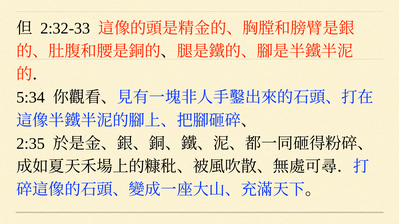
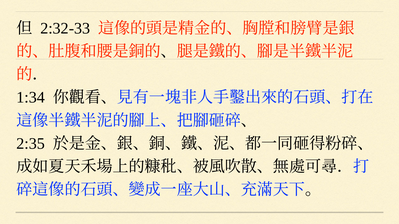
5:34: 5:34 -> 1:34 (31, 98)
